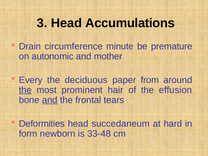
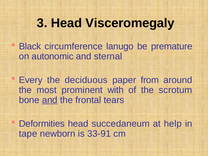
Accumulations: Accumulations -> Visceromegaly (130, 23)
Drain: Drain -> Black (30, 46)
minute: minute -> lanugo (120, 46)
mother: mother -> sternal (108, 56)
the underline: present -> none (25, 90)
hair: hair -> with (116, 90)
effusion: effusion -> scrotum (175, 90)
hard: hard -> help (173, 124)
form: form -> tape (28, 134)
33-48: 33-48 -> 33-91 (99, 134)
